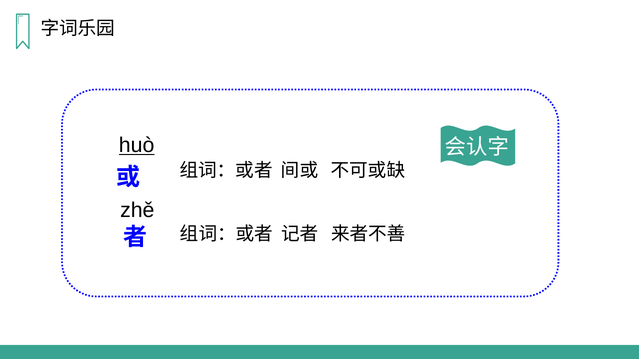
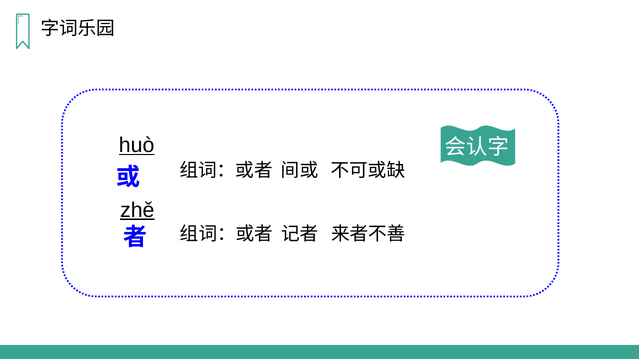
zhě underline: none -> present (137, 210)
